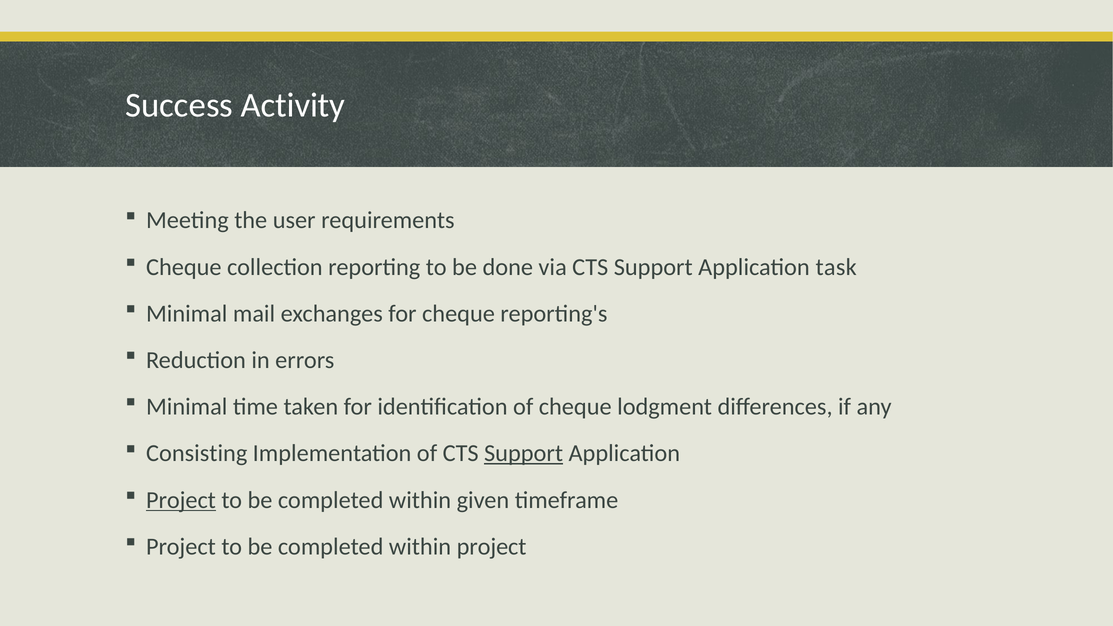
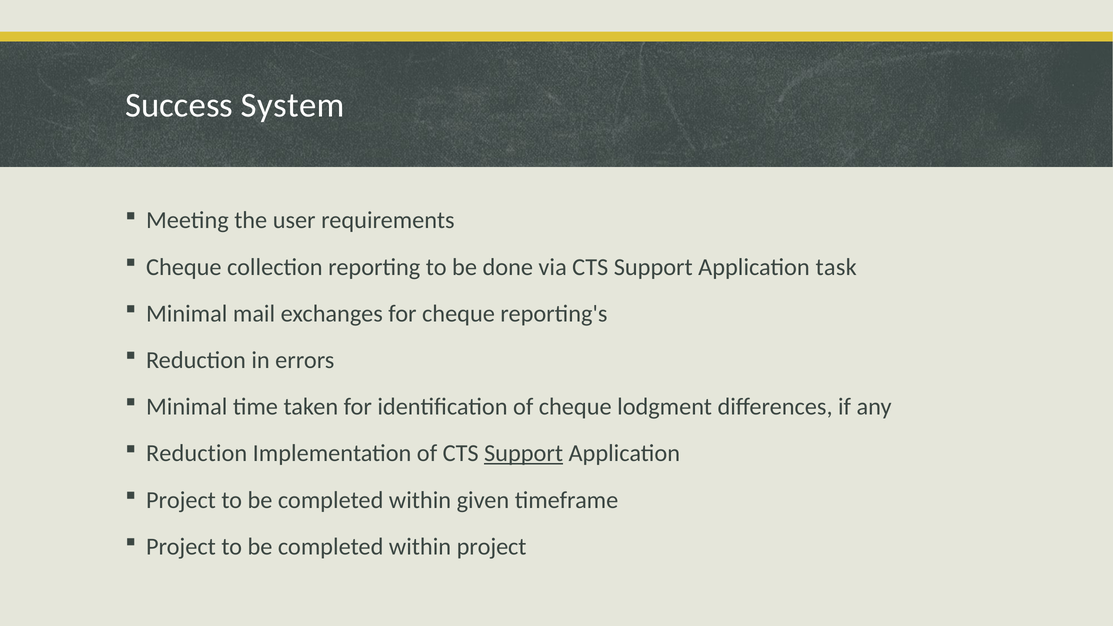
Activity: Activity -> System (293, 105)
Consisting: Consisting -> Reduction (197, 453)
Project underline: present -> none (181, 500)
